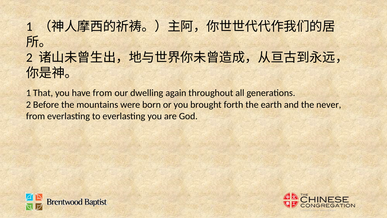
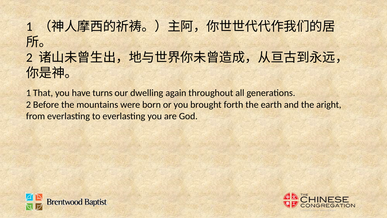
have from: from -> turns (103, 93)
never: never -> aright (329, 105)
